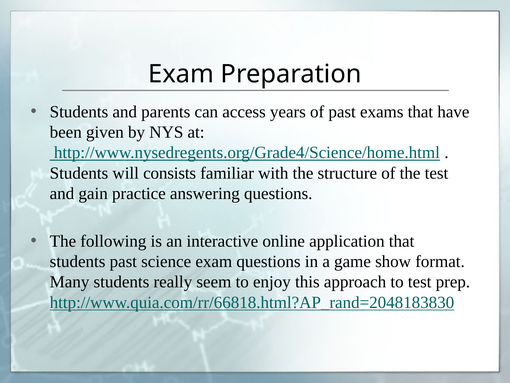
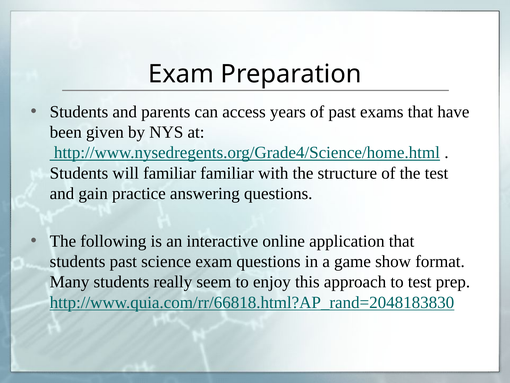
will consists: consists -> familiar (170, 173)
